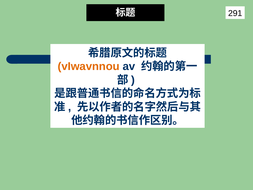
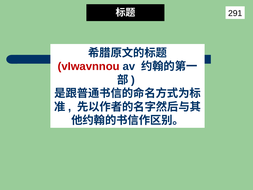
vIwavnnou colour: orange -> red (89, 66)
